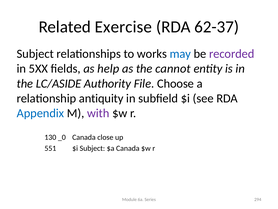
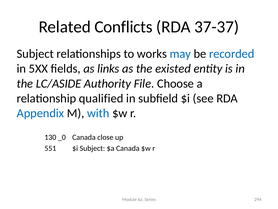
Exercise: Exercise -> Conflicts (124, 27)
62-37: 62-37 -> 37-37 (217, 27)
recorded colour: purple -> blue (232, 54)
help: help -> links (108, 69)
cannot: cannot -> existed (173, 69)
antiquity: antiquity -> qualified (101, 98)
with colour: purple -> blue (98, 113)
